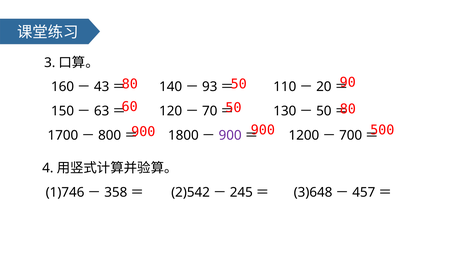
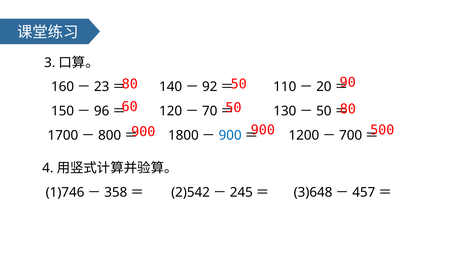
43: 43 -> 23 (102, 87)
93: 93 -> 92 (210, 87)
63: 63 -> 96 (102, 111)
900 colour: purple -> blue (230, 135)
